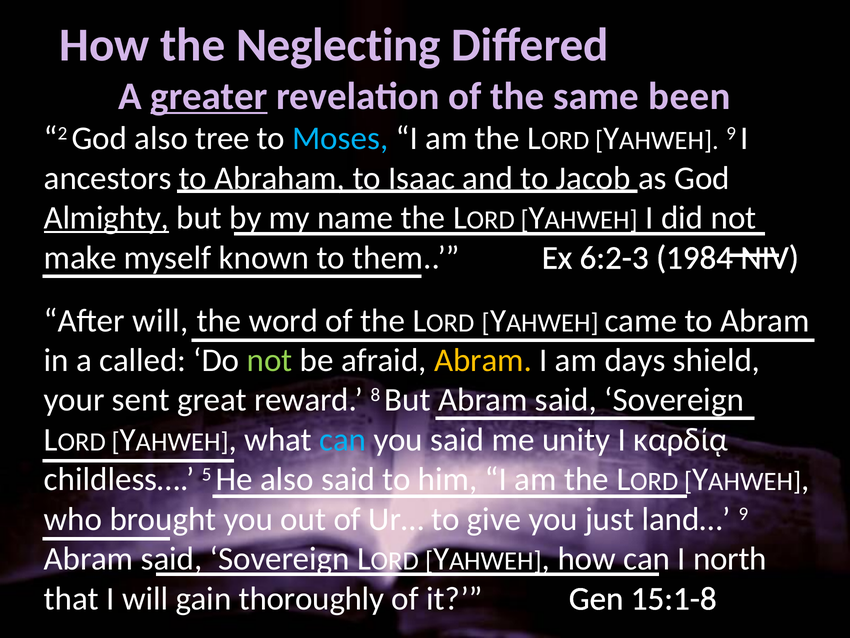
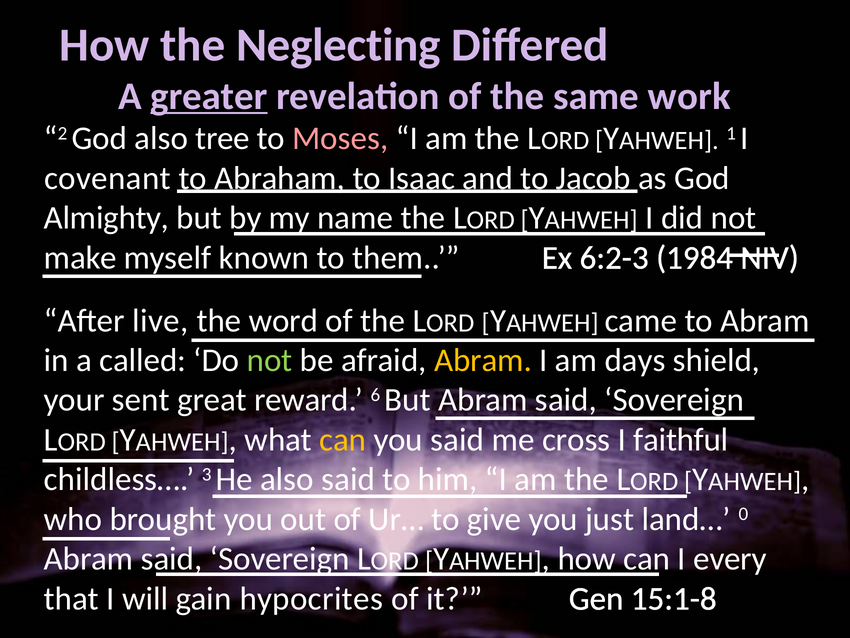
been: been -> work (689, 96)
Moses colour: light blue -> pink (340, 138)
9: 9 -> 1 (731, 133)
ancestors: ancestors -> covenant (108, 178)
Almighty underline: present -> none (107, 218)
After will: will -> live (160, 320)
8: 8 -> 6 (375, 394)
can colour: light blue -> yellow (343, 439)
unity: unity -> cross (576, 439)
καρδίᾳ: καρδίᾳ -> faithful (681, 439)
5: 5 -> 3 (207, 474)
land… 9: 9 -> 0 (743, 514)
north: north -> every (730, 559)
thoroughly: thoroughly -> hypocrites (311, 598)
